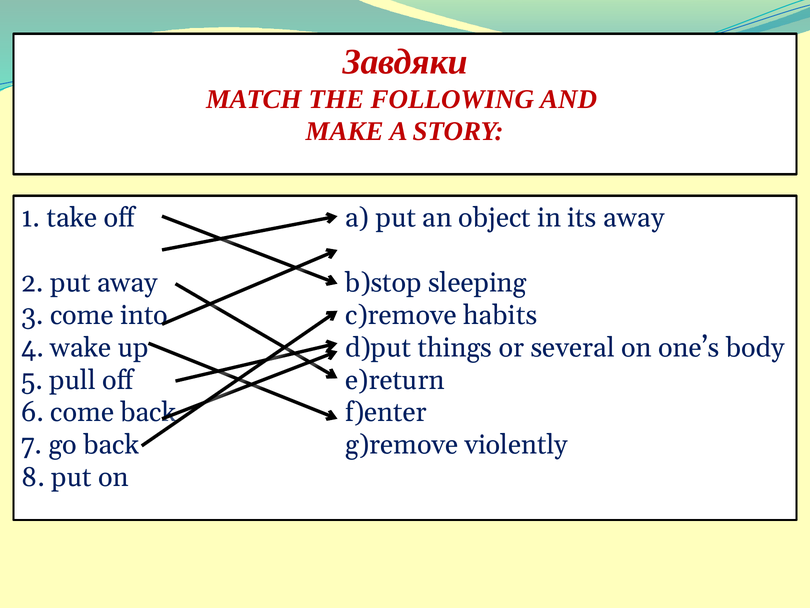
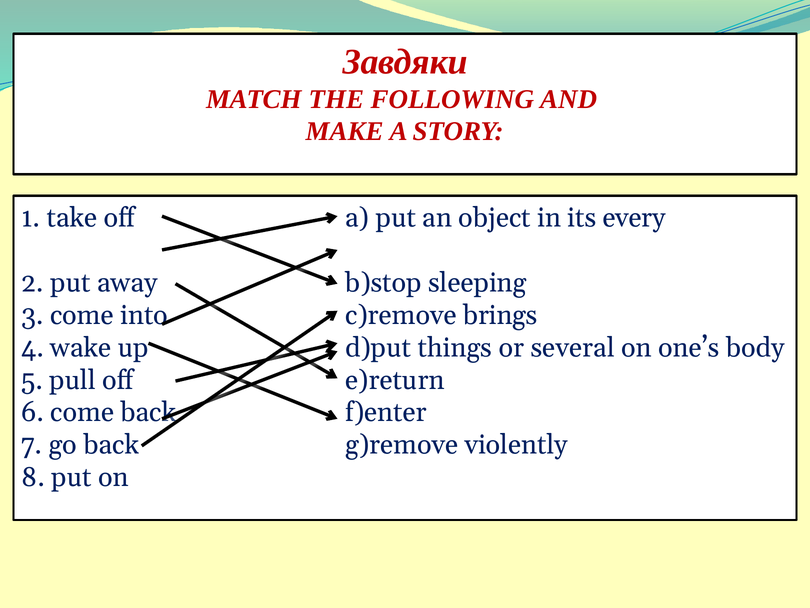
its away: away -> every (634, 218)
habits: habits -> brings (500, 315)
